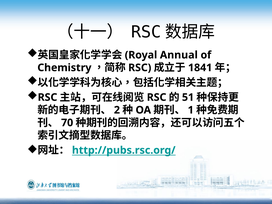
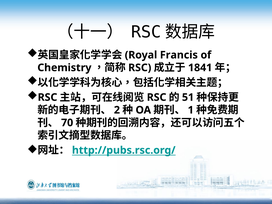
Annual: Annual -> Francis (179, 55)
